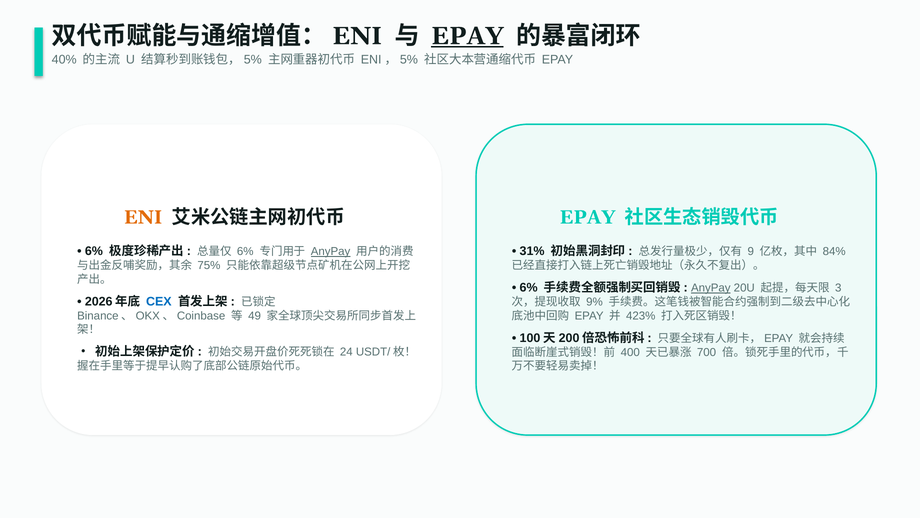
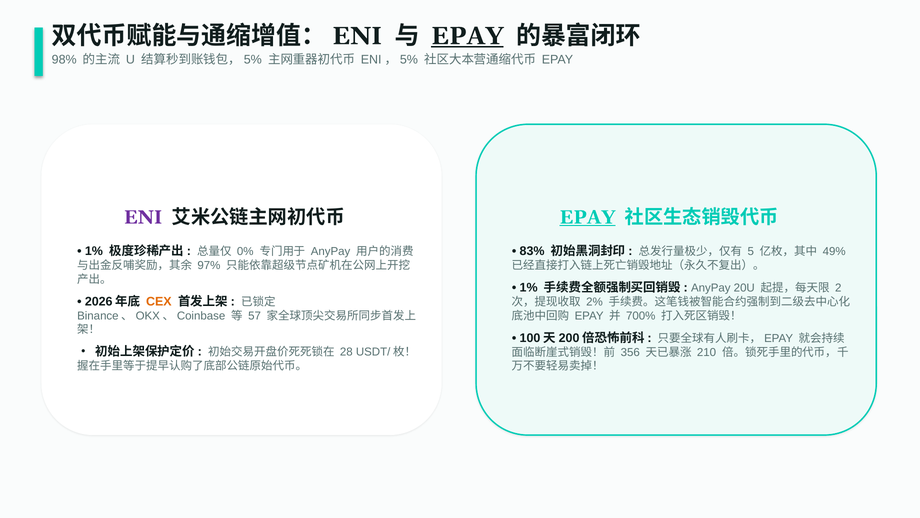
40%: 40% -> 98% (64, 59)
ENI colour: orange -> purple (143, 217)
EPAY underline: none -> present (587, 217)
6%: 6% -> 1% (94, 251)
6%: 6% -> 0% (245, 251)
AnyPay underline: present -> none (331, 251)
31%: 31% -> 83% (532, 251)
9: 9 -> 5 (751, 251)
84%: 84% -> 49% (834, 251)
75%: 75% -> 97% (209, 265)
6%: 6% -> 1% (529, 287)
AnyPay underline: present -> none (711, 288)
3: 3 -> 2 (838, 288)
CEX colour: blue -> orange (159, 301)
9%: 9% -> 2% (594, 302)
49: 49 -> 57 (255, 316)
423%: 423% -> 700% (641, 316)
24: 24 -> 28 (346, 352)
400: 400 -> 356 (630, 352)
700: 700 -> 210 (707, 352)
